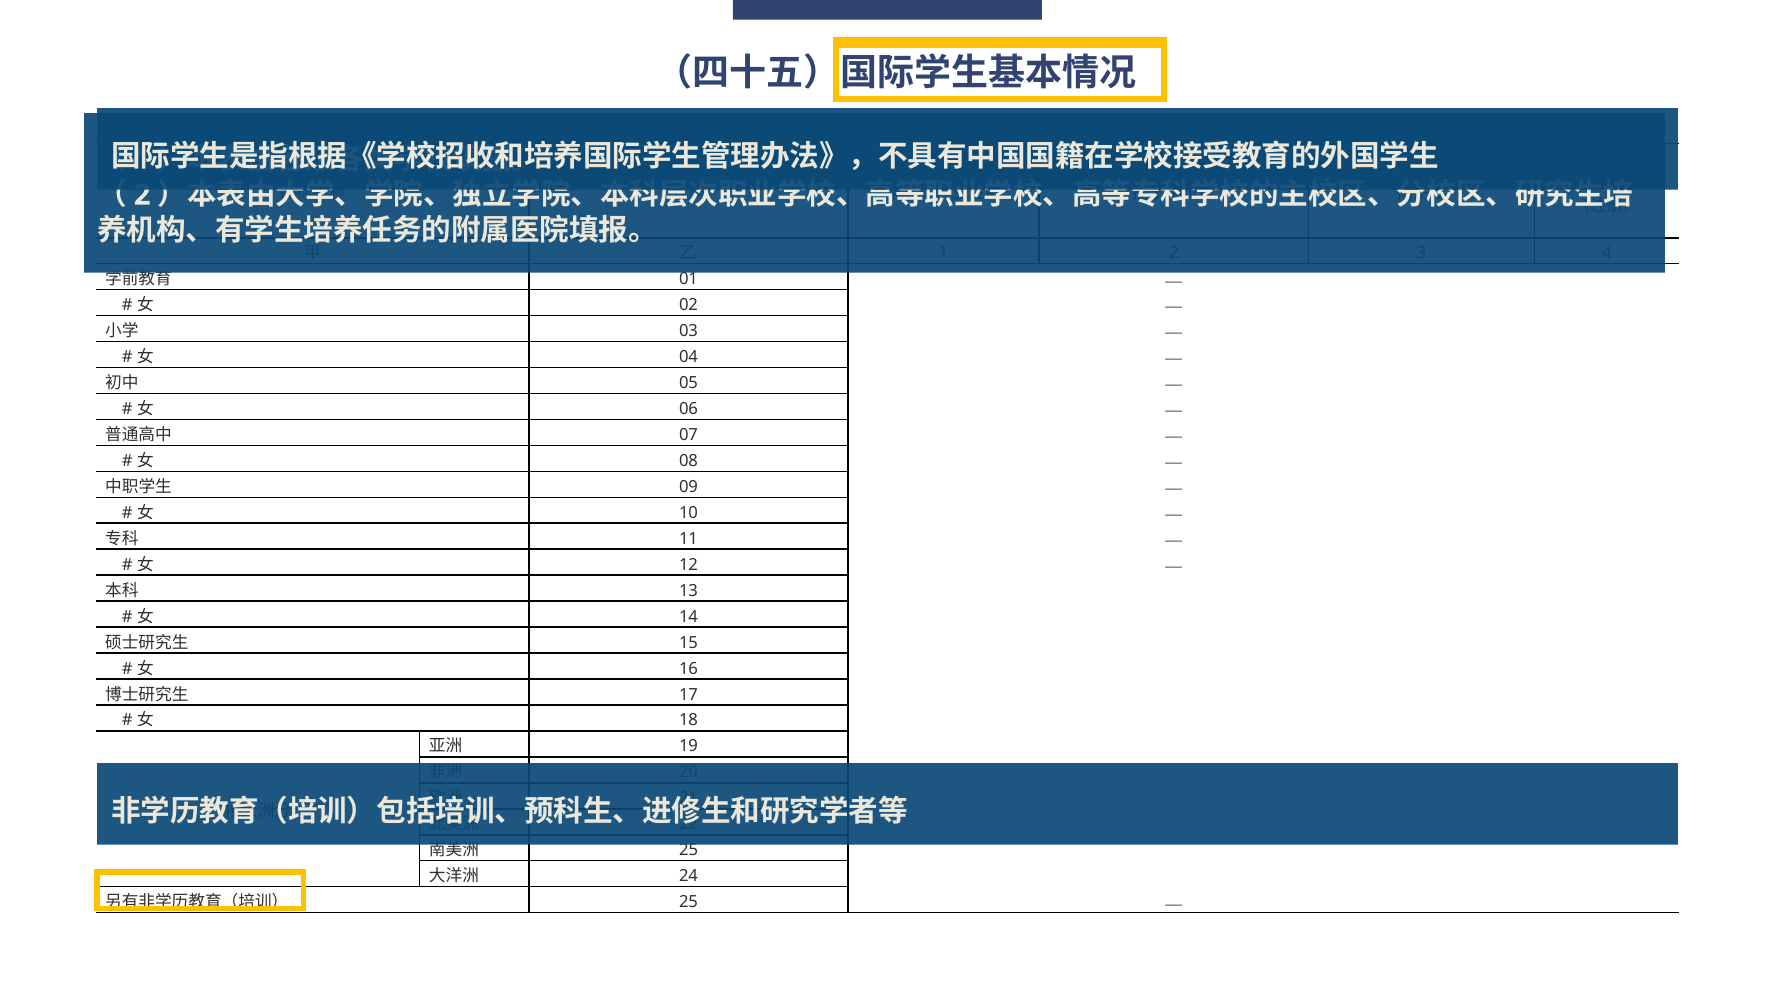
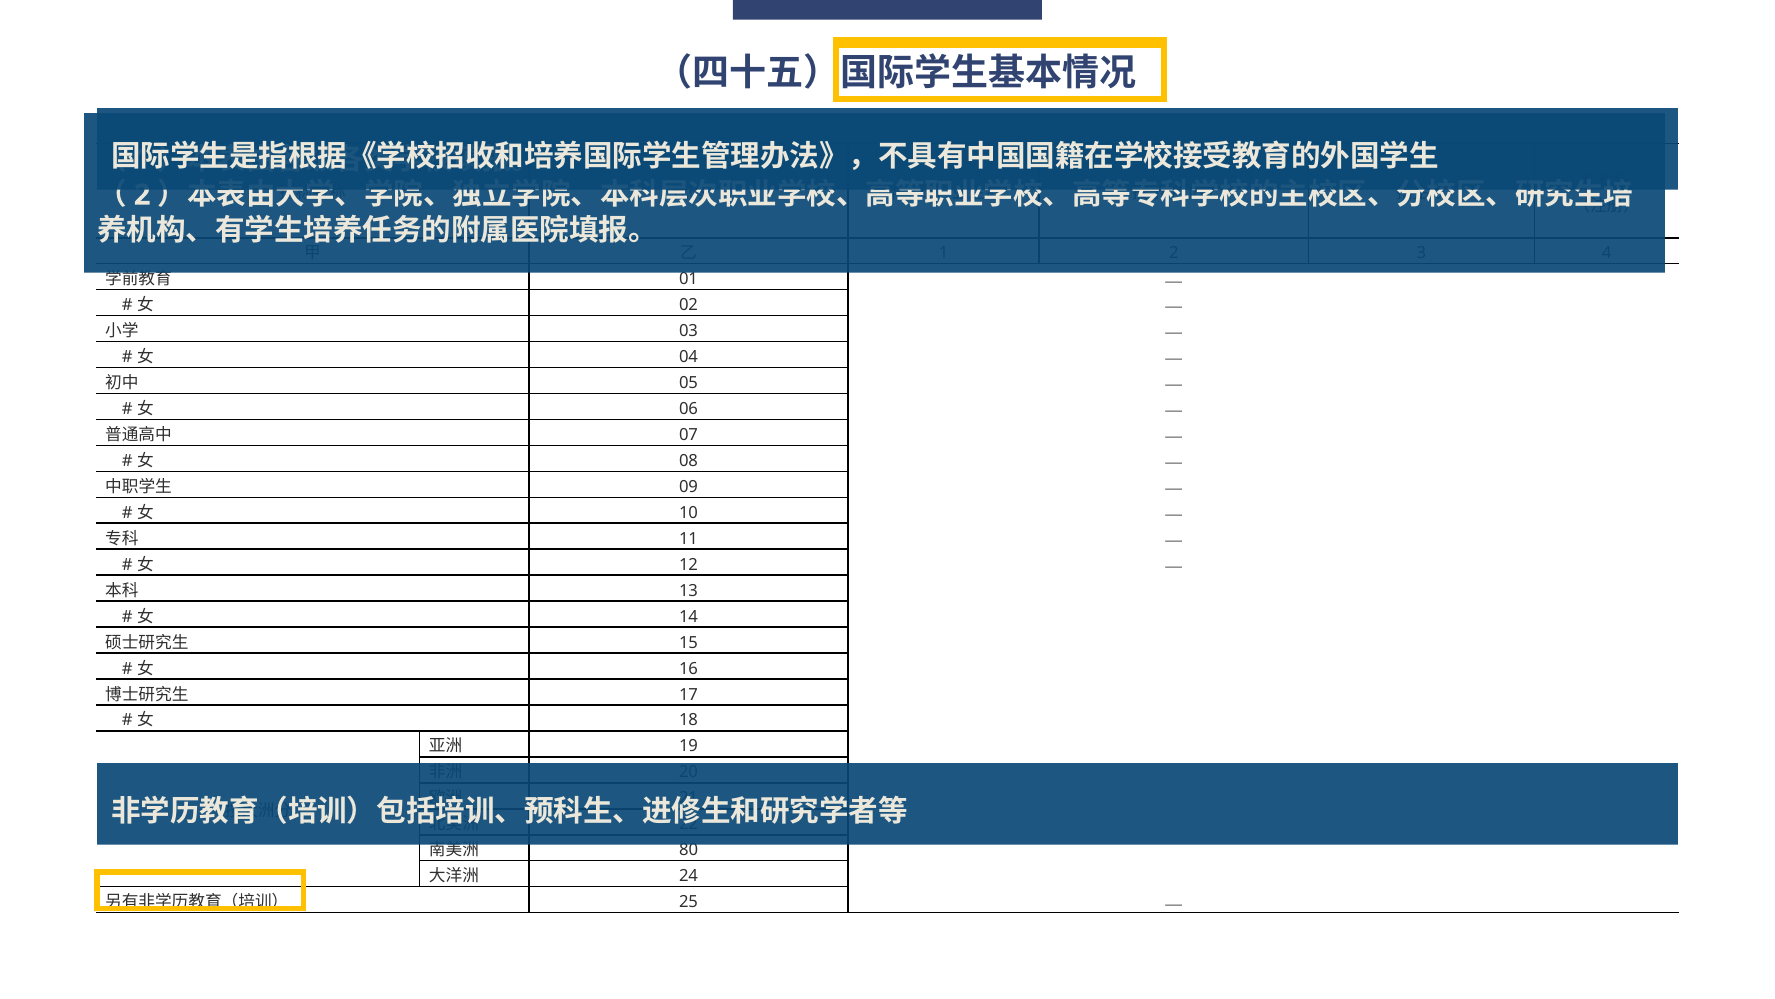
25: 25 -> 80 (689, 850)
